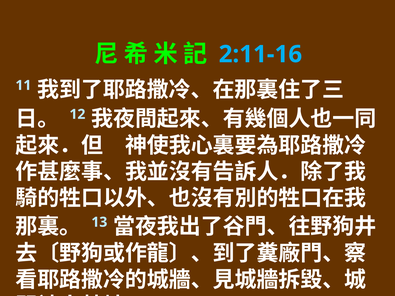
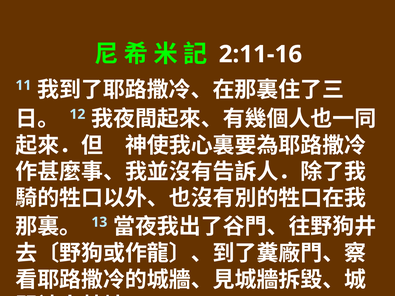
2:11-16 colour: light blue -> white (260, 54)
